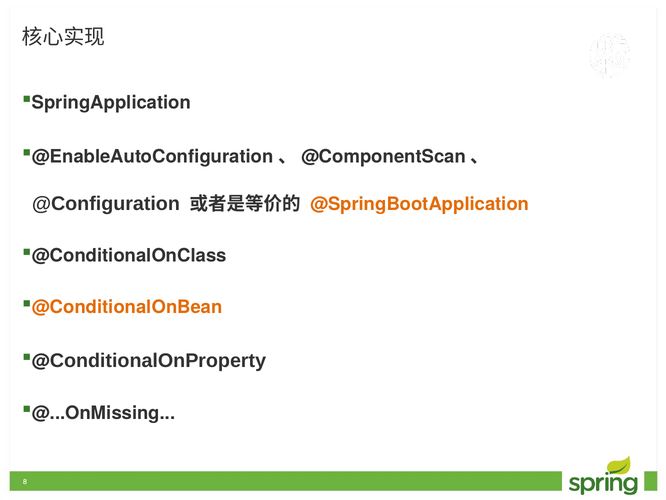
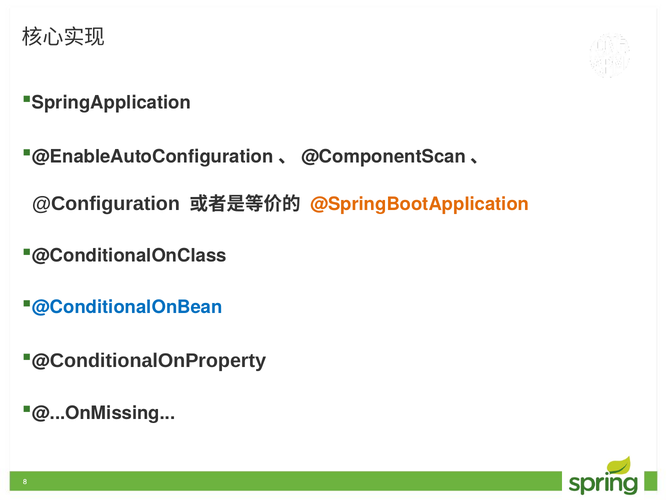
@ConditionalOnBean colour: orange -> blue (127, 307)
